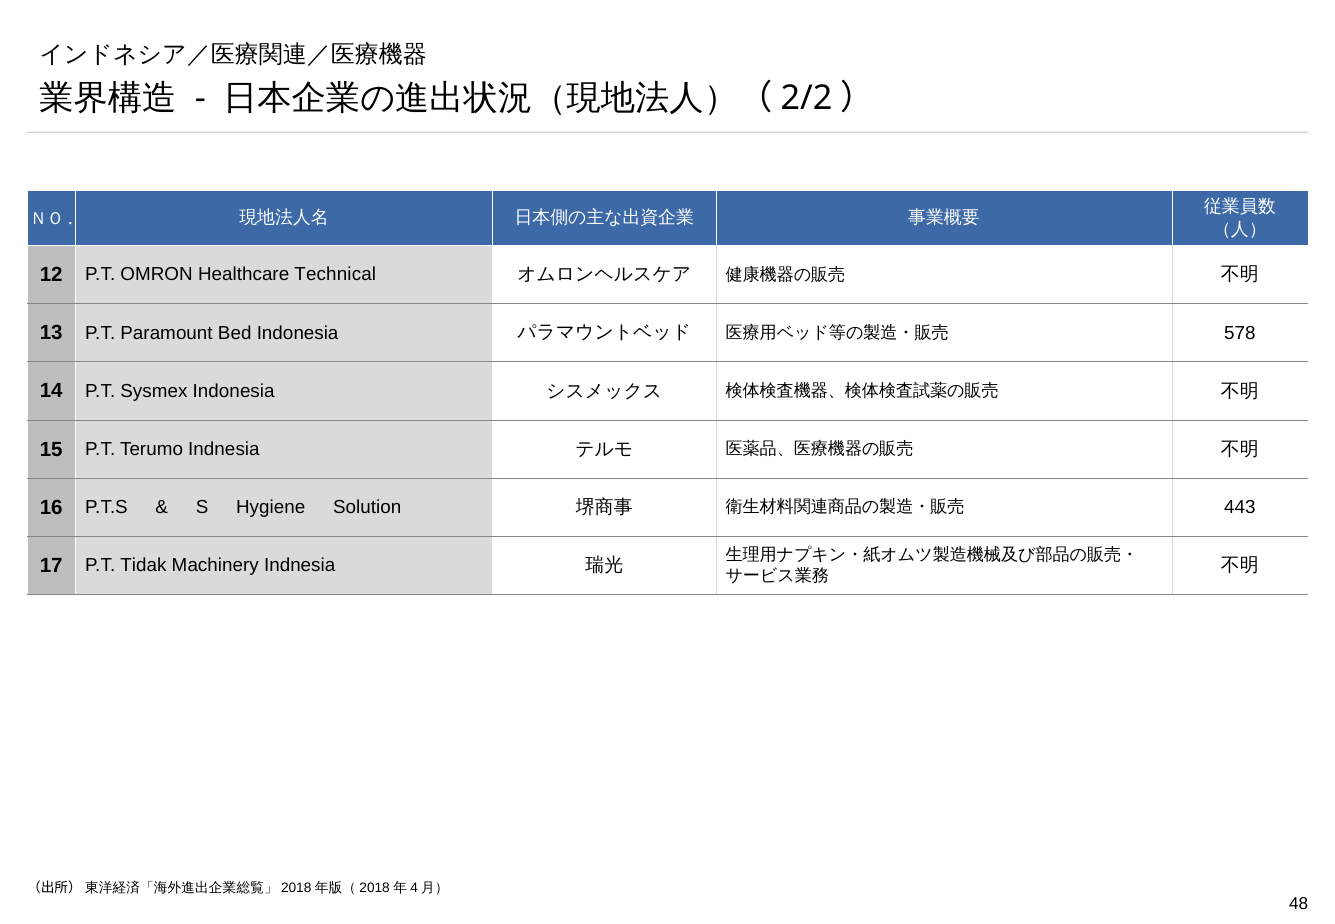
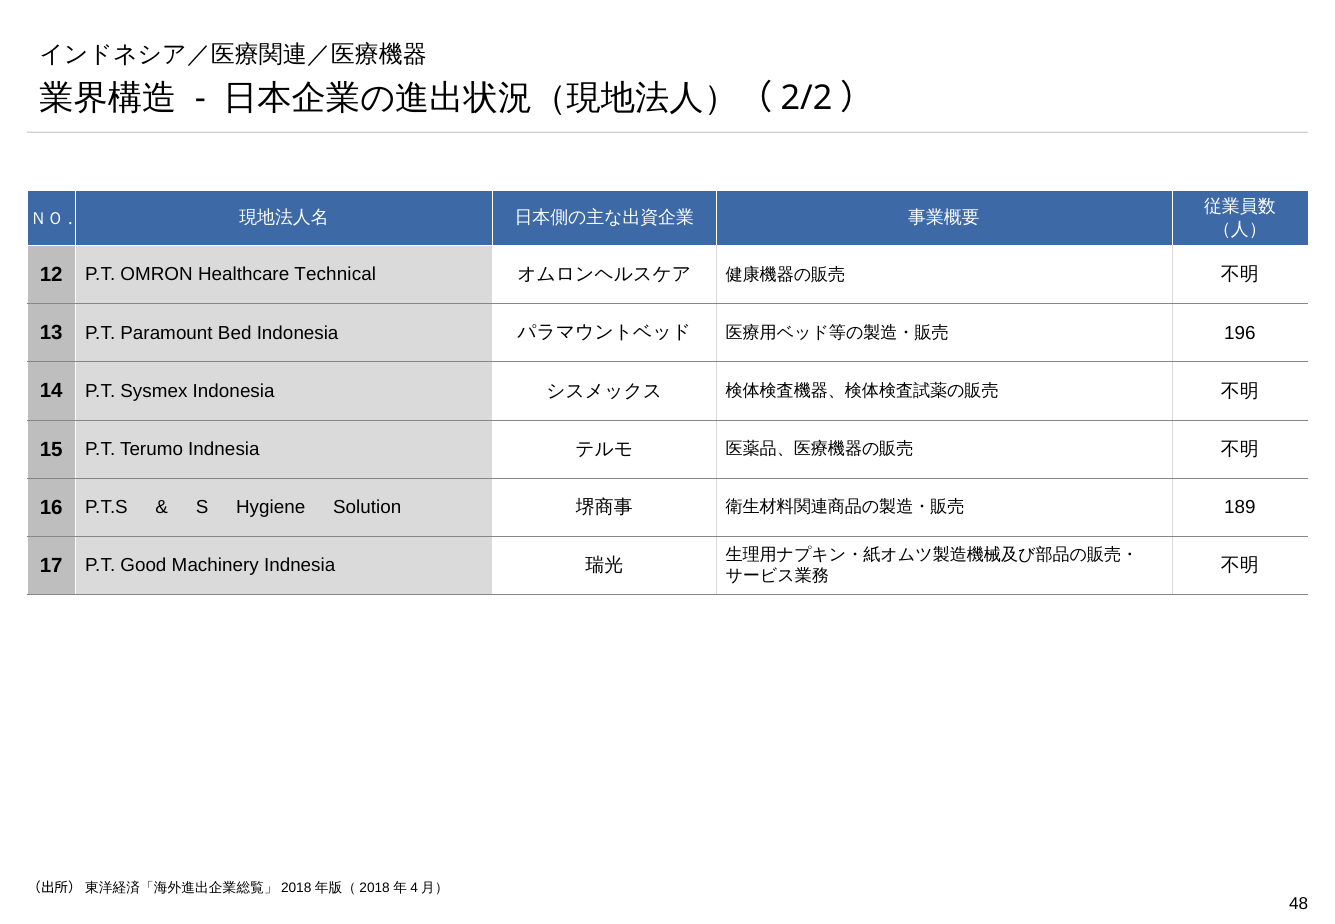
578: 578 -> 196 (1240, 333)
443: 443 -> 189 (1240, 508)
Tidak: Tidak -> Good (143, 566)
